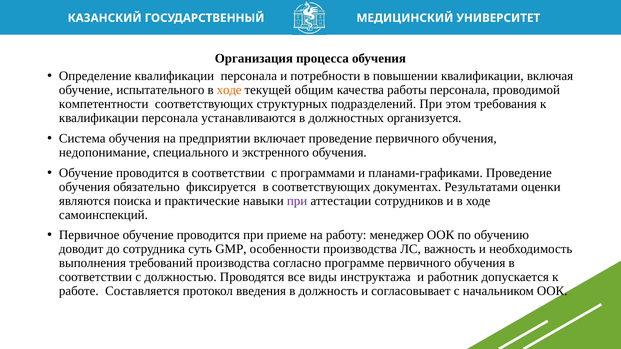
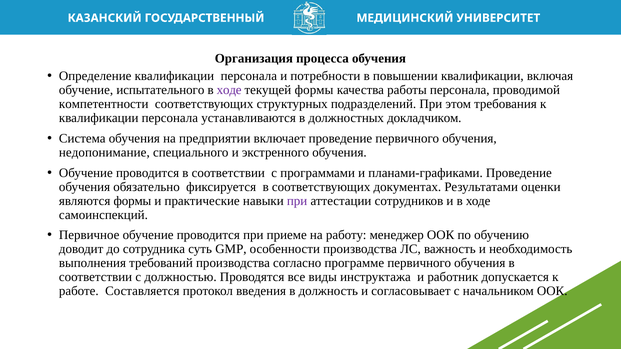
ходе colour: orange -> purple (229, 90)
текущей общим: общим -> формы (314, 90)
организуется: организуется -> докладчиком (424, 118)
являются поиска: поиска -> формы (132, 201)
